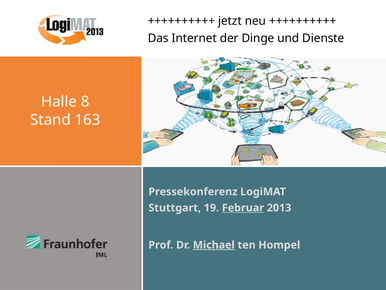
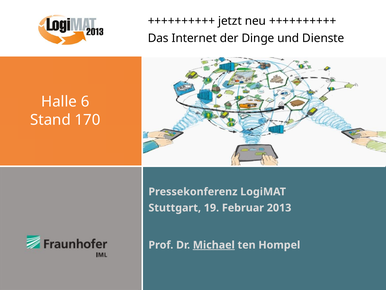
8: 8 -> 6 (85, 102)
163: 163 -> 170 (88, 120)
Februar underline: present -> none (243, 208)
